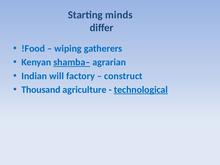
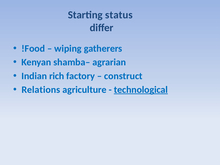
minds: minds -> status (119, 15)
shamba– underline: present -> none (72, 62)
will: will -> rich (57, 76)
Thousand: Thousand -> Relations (41, 90)
